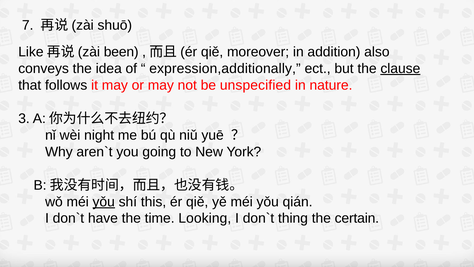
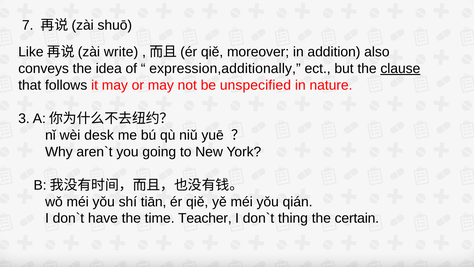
been: been -> write (121, 52)
night: night -> desk (99, 135)
yǒu underline: present -> none (104, 202)
this: this -> tiān (154, 202)
Looking: Looking -> Teacher (205, 218)
